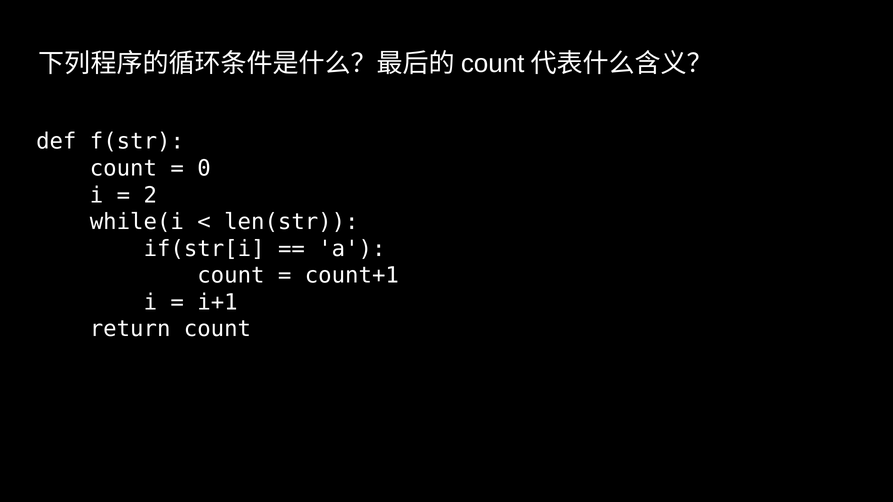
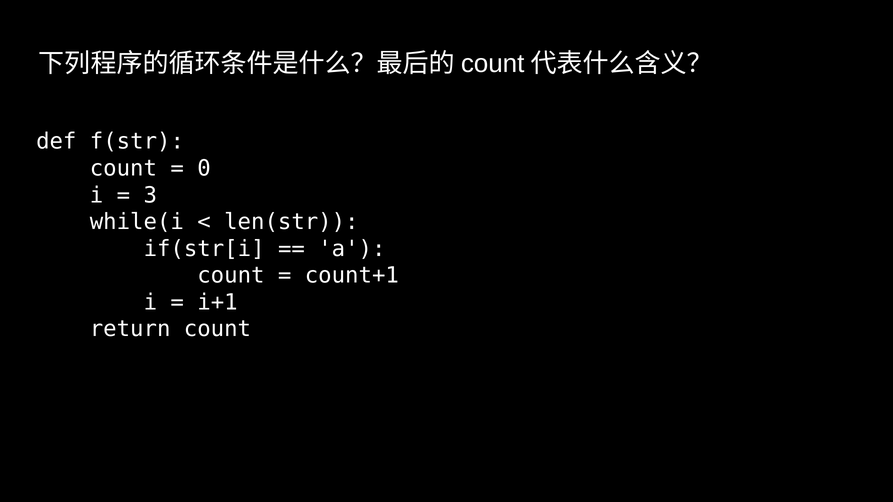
2: 2 -> 3 (150, 195)
